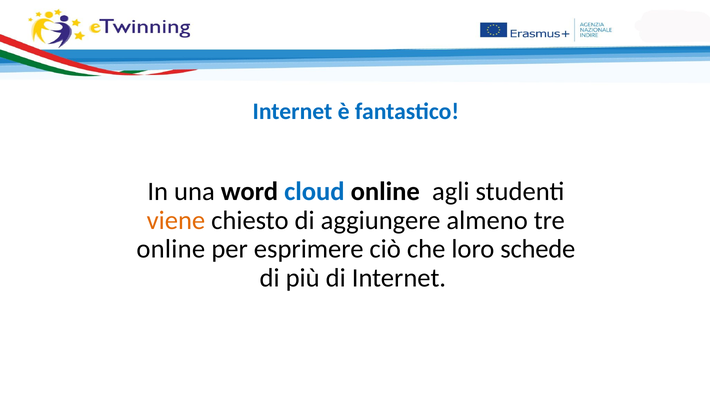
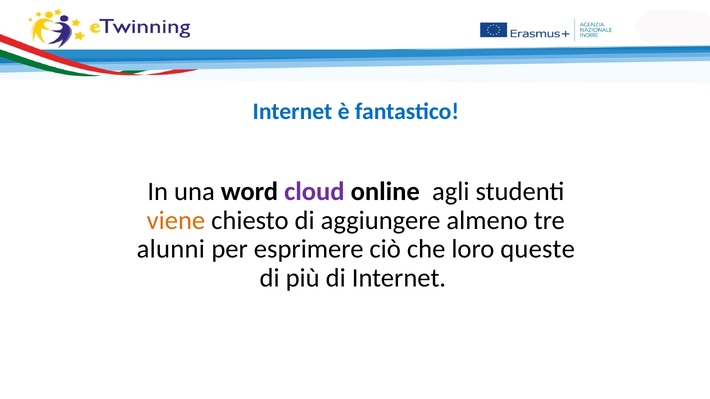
cloud colour: blue -> purple (314, 192)
online: online -> alunni (171, 249)
schede: schede -> queste (538, 249)
